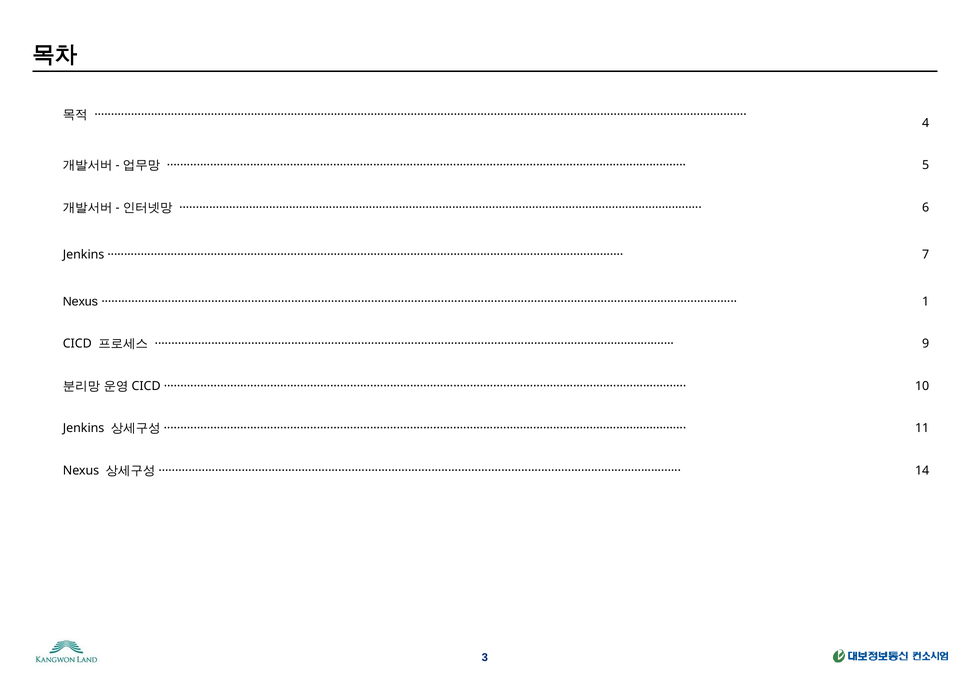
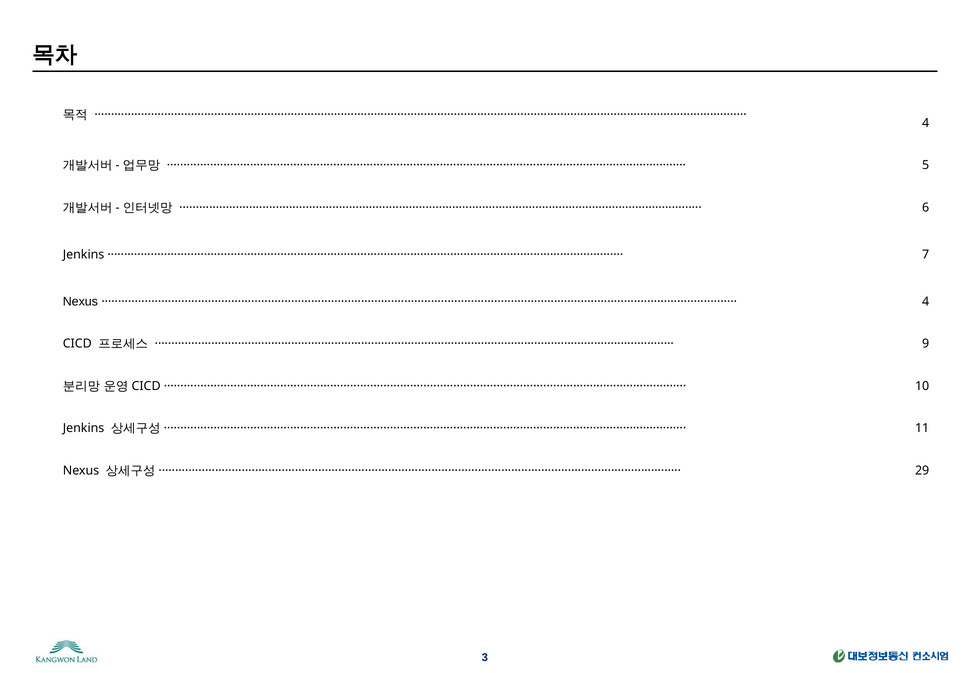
1: 1 -> 4 (926, 302)
14: 14 -> 29 (922, 471)
